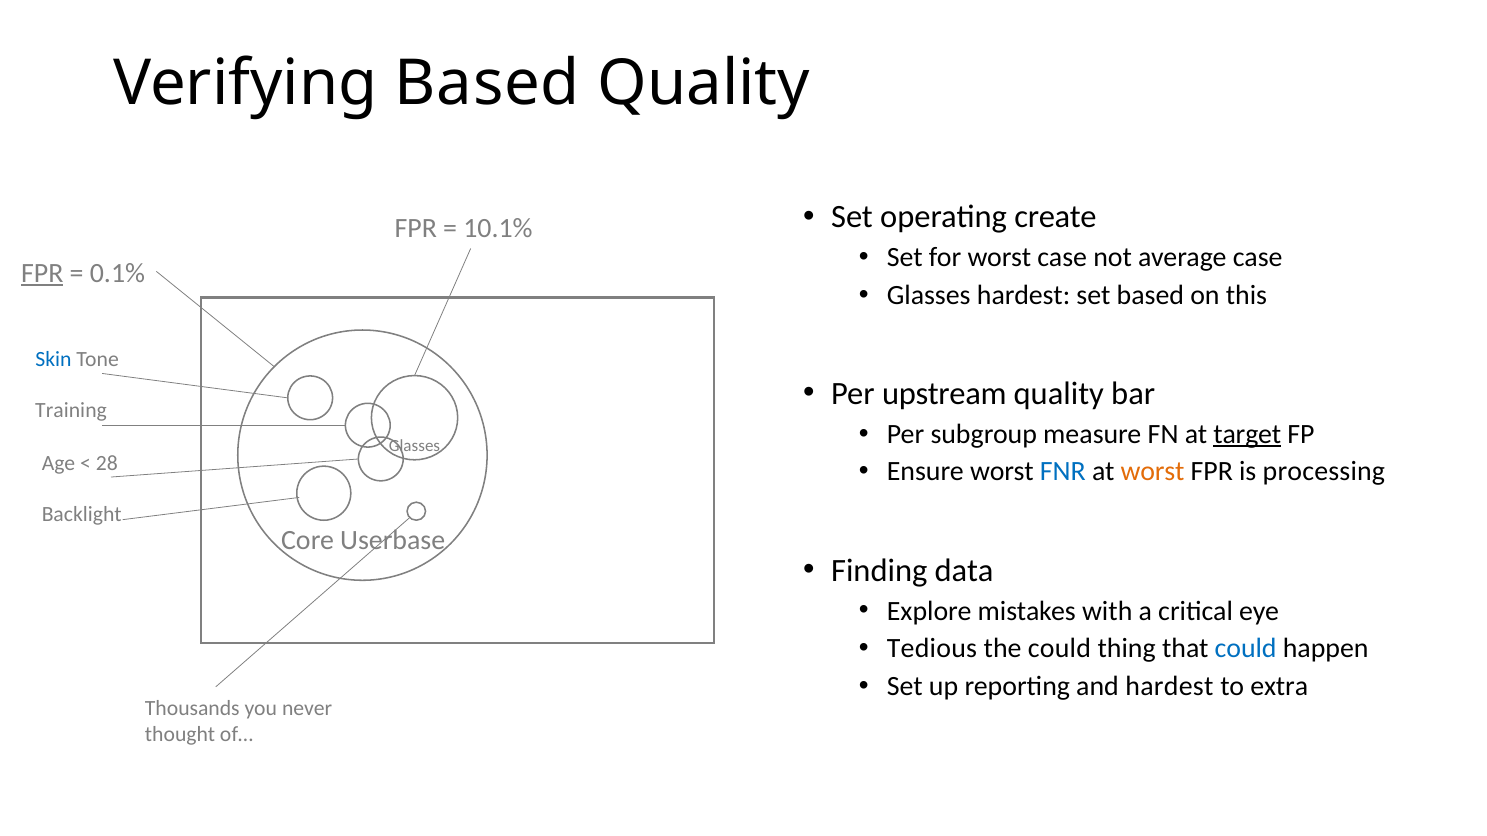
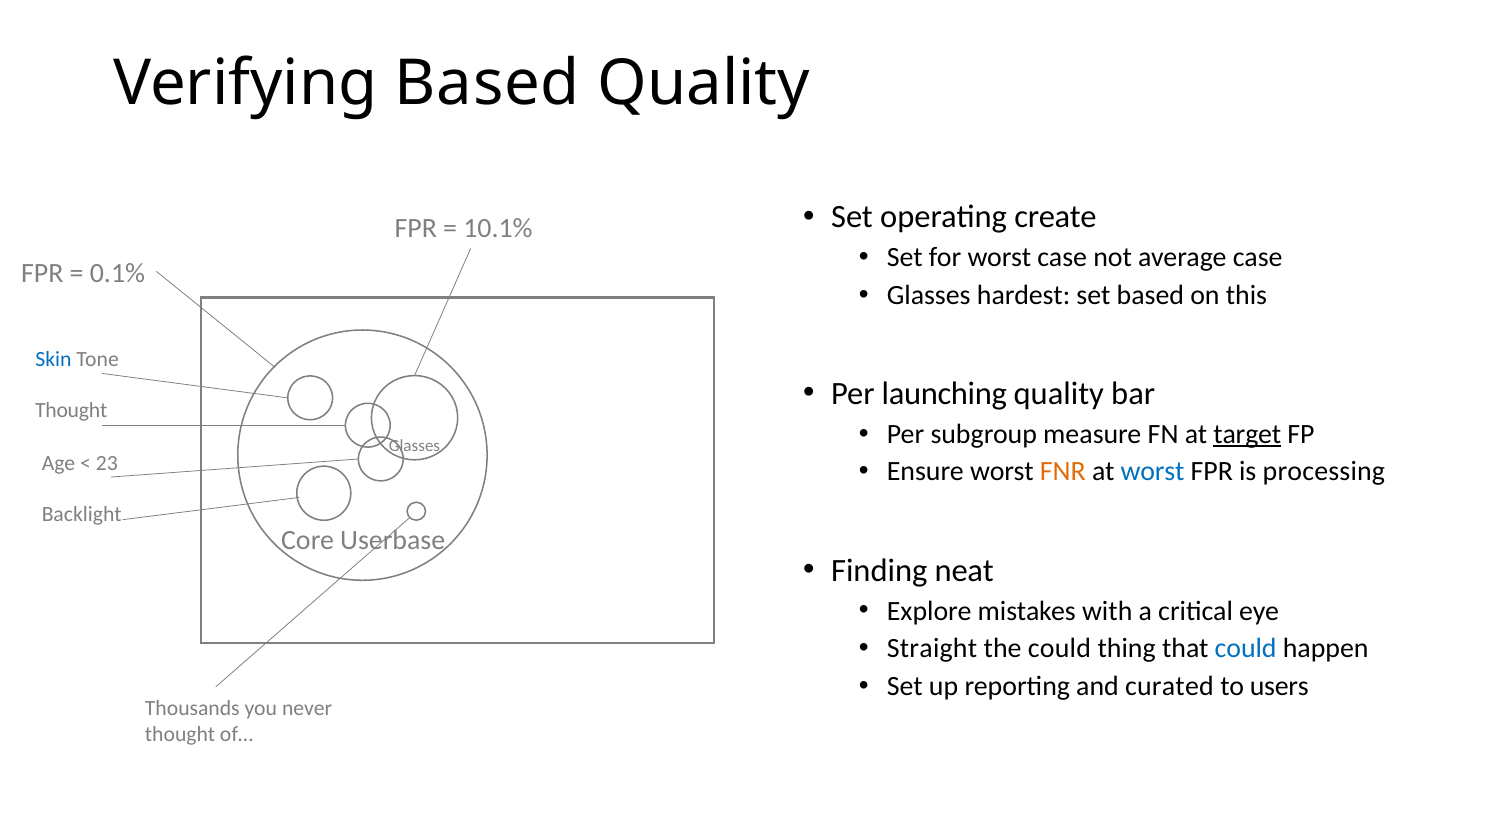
FPR underline: present -> none (42, 273)
upstream: upstream -> launching (944, 394)
Training: Training -> Thought (71, 411)
28: 28 -> 23 (107, 464)
FNR colour: blue -> orange (1063, 472)
worst colour: orange -> blue (1153, 472)
data: data -> neat (964, 571)
Tedious: Tedious -> Straight (932, 649)
and hardest: hardest -> curated (1169, 687)
extra: extra -> users (1279, 687)
